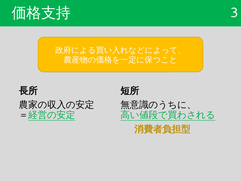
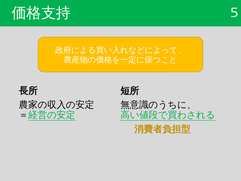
3: 3 -> 5 (234, 13)
